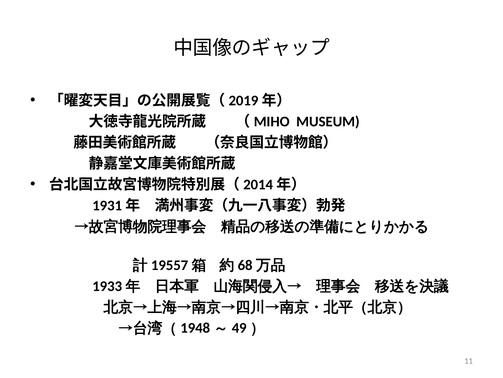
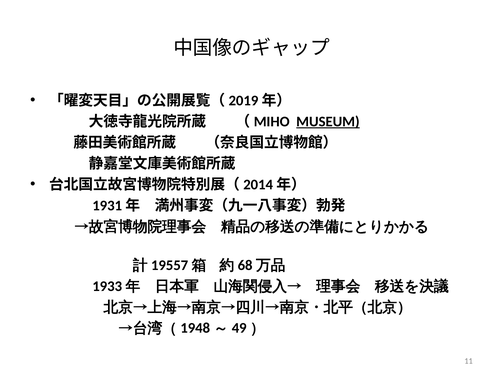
MUSEUM underline: none -> present (328, 121)
